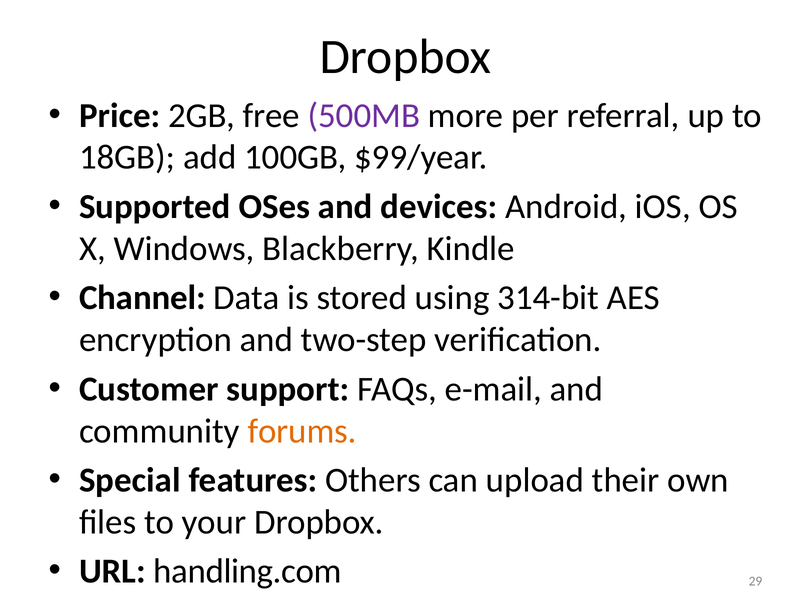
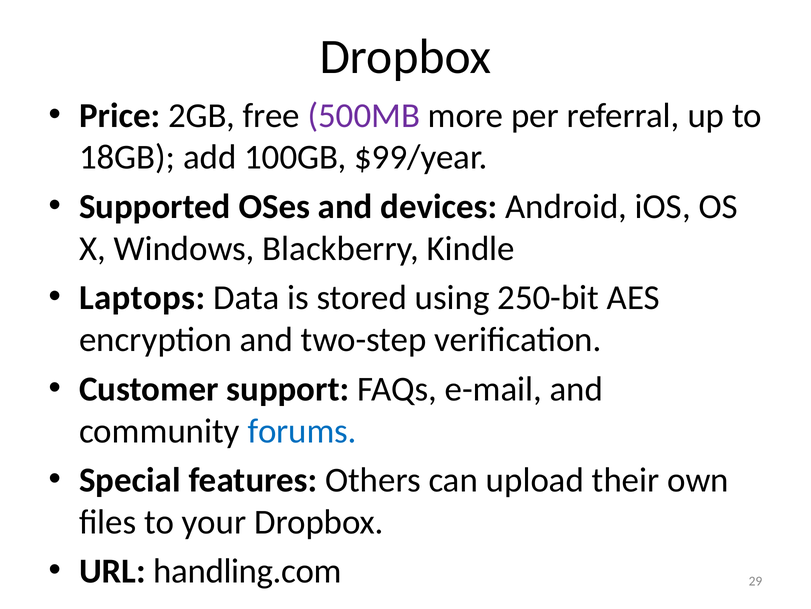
Channel: Channel -> Laptops (142, 297)
314-bit: 314-bit -> 250-bit (548, 297)
forums colour: orange -> blue (302, 430)
